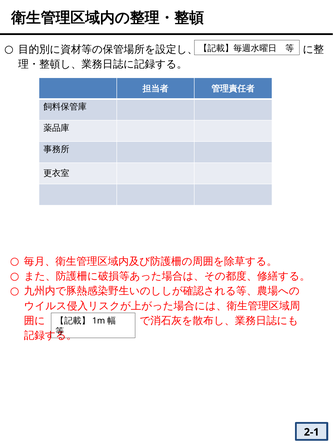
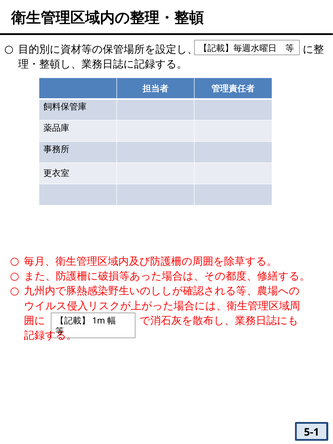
2-1: 2-1 -> 5-1 (312, 432)
